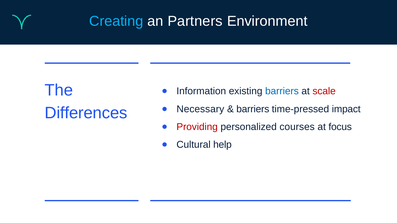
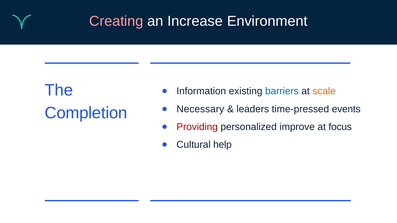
Creating colour: light blue -> pink (116, 21)
Partners: Partners -> Increase (195, 21)
scale colour: red -> orange (324, 91)
barriers: barriers -> leaders (253, 109)
impact: impact -> events (346, 109)
Differences: Differences -> Completion (86, 113)
courses: courses -> improve (297, 127)
